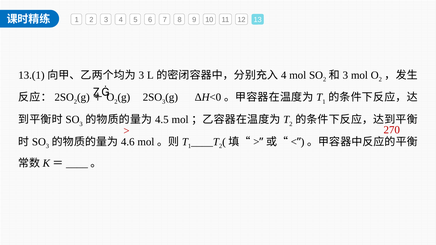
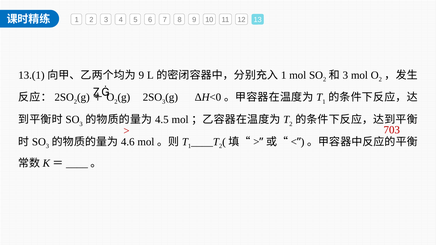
3: 3 -> 9 (141, 75)
4: 4 -> 1 (284, 75)
270: 270 -> 703 (392, 130)
